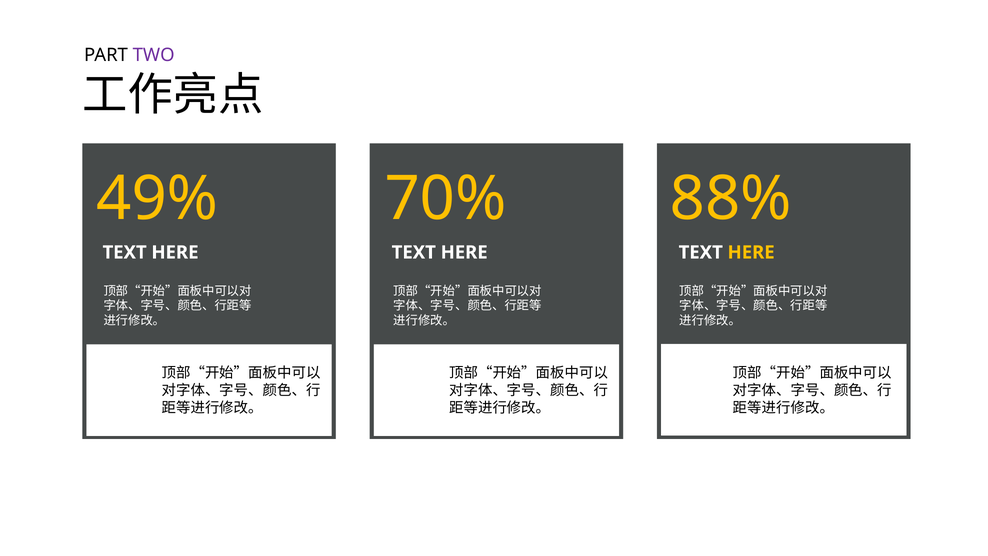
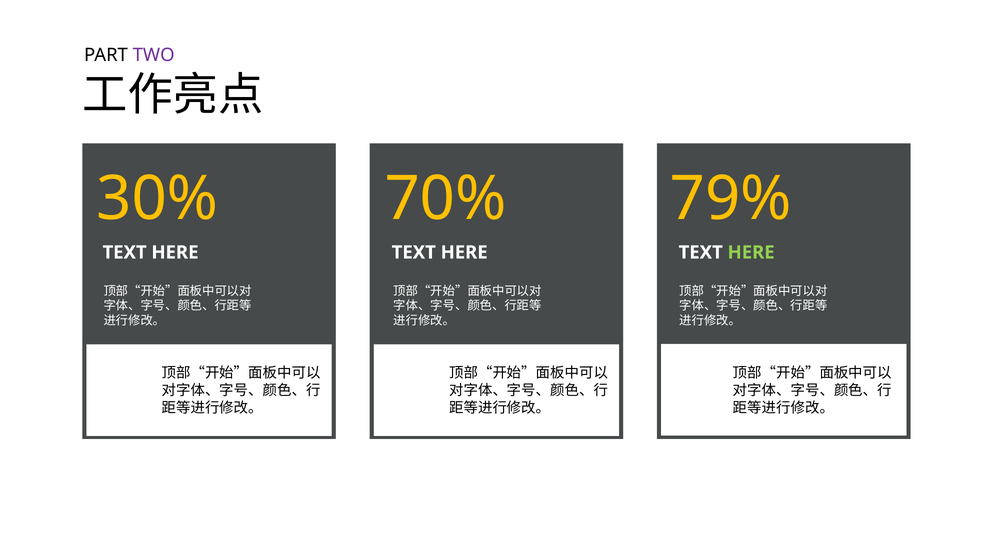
49%: 49% -> 30% (157, 199)
88%: 88% -> 79% (731, 199)
HERE colour: yellow -> light green (751, 252)
